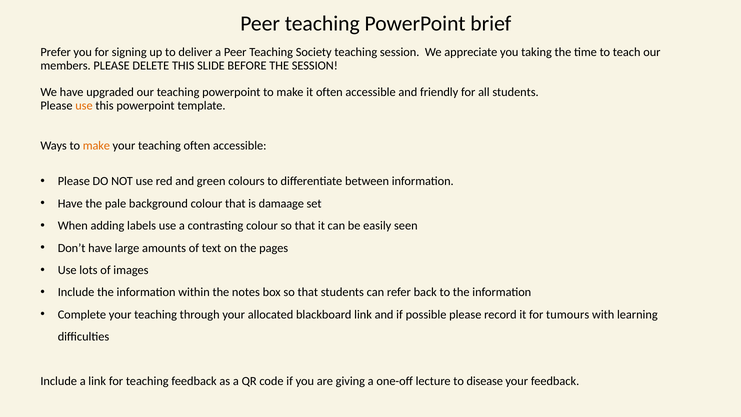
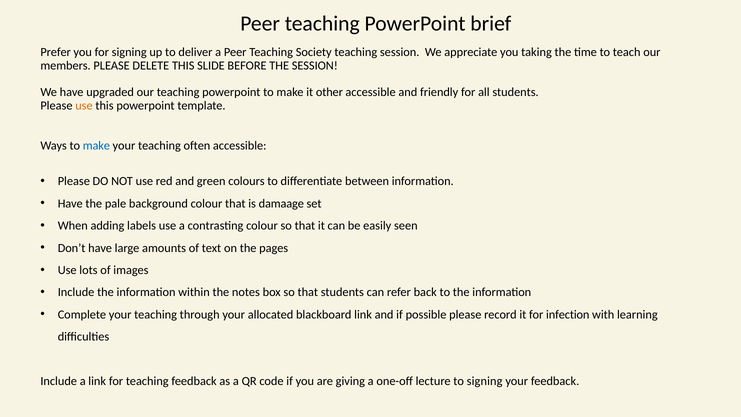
it often: often -> other (329, 92)
make colour: orange -> blue (96, 145)
tumours: tumours -> infection (568, 314)
to disease: disease -> signing (485, 381)
